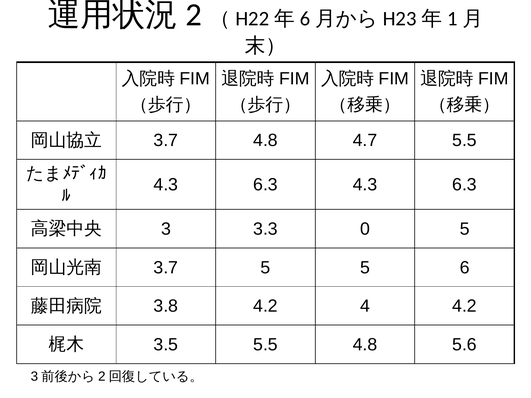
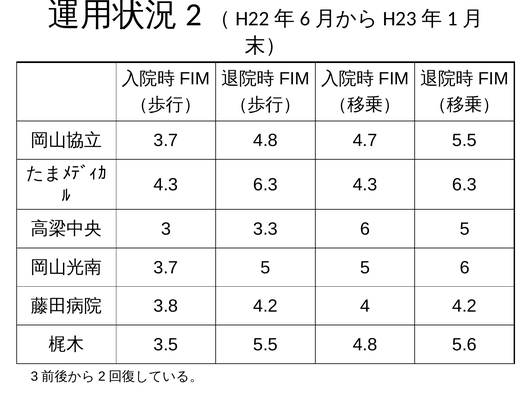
3.3 0: 0 -> 6 (365, 229)
